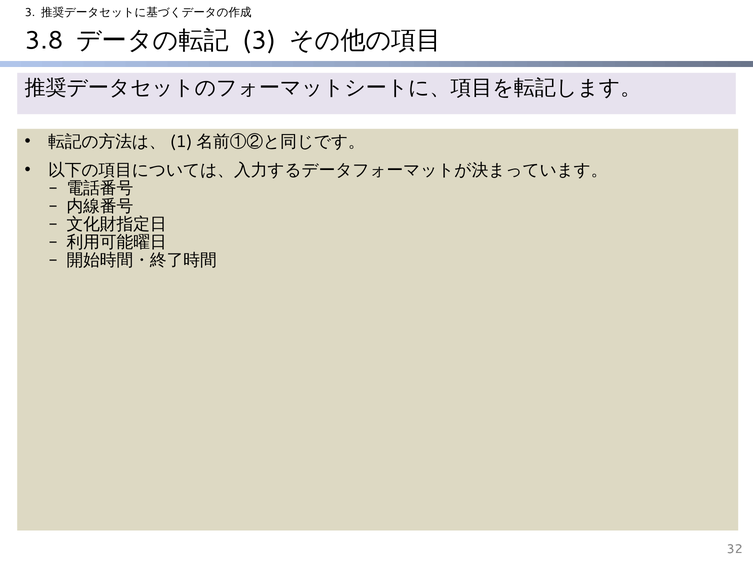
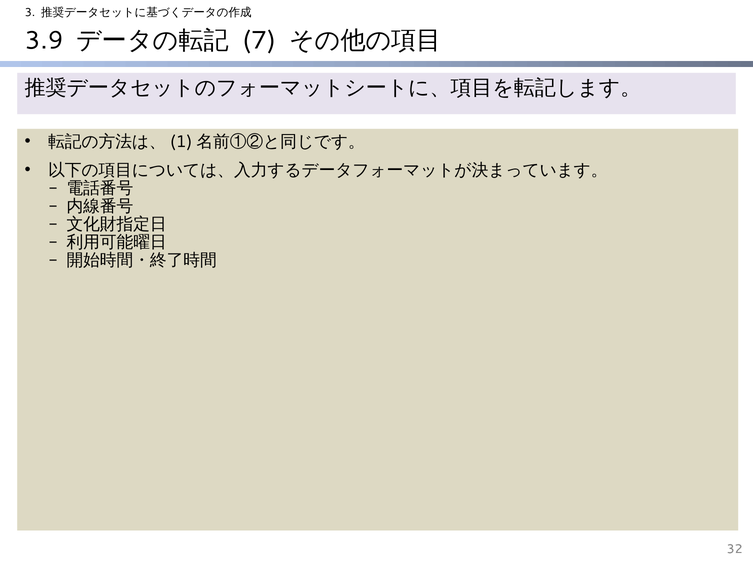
3.8: 3.8 -> 3.9 (44, 41)
3: 3 -> 7 (259, 41)
